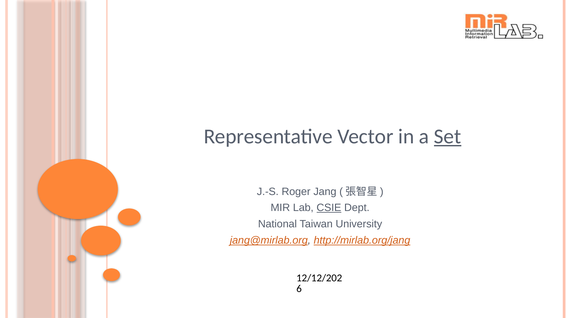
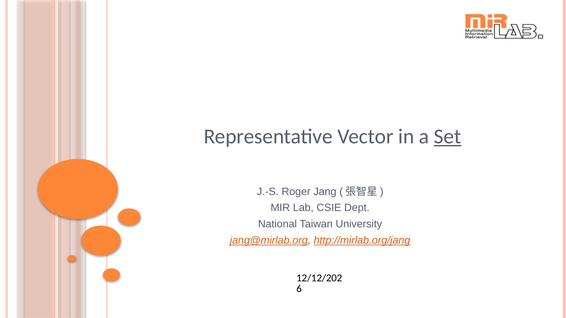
CSIE underline: present -> none (329, 208)
